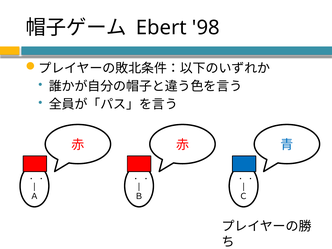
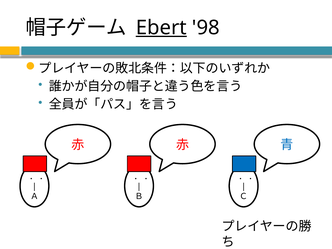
Ebert underline: none -> present (161, 28)
